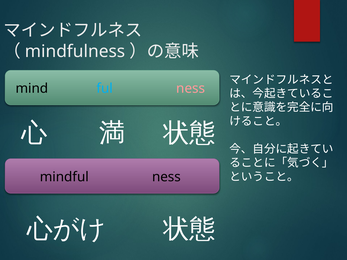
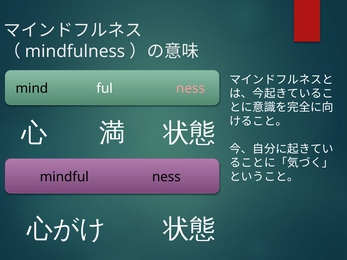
ful colour: light blue -> white (105, 89)
